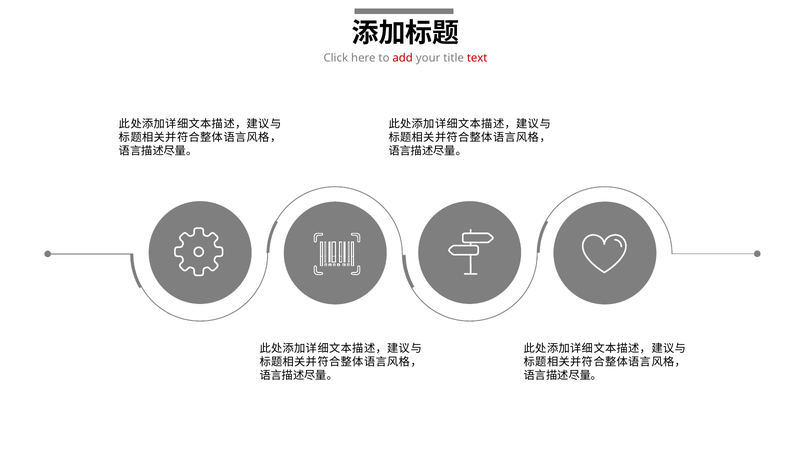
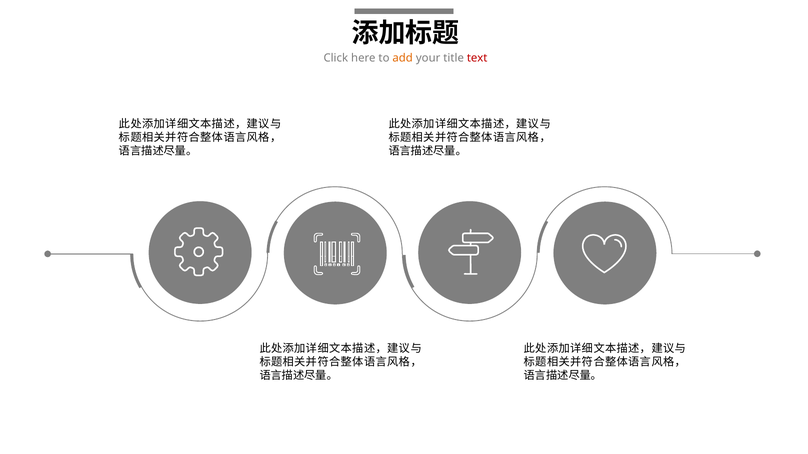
add colour: red -> orange (403, 58)
